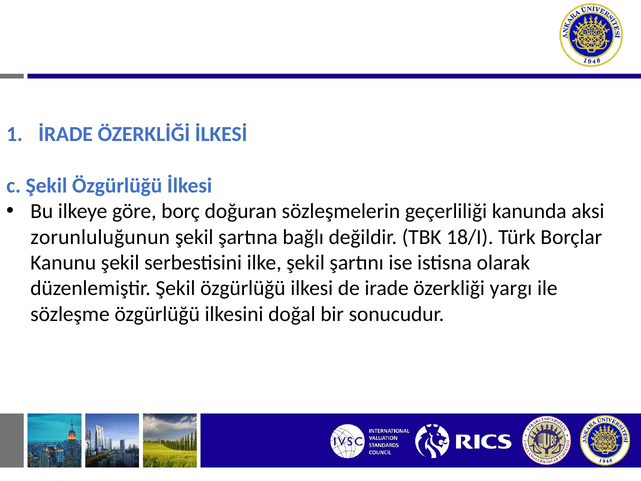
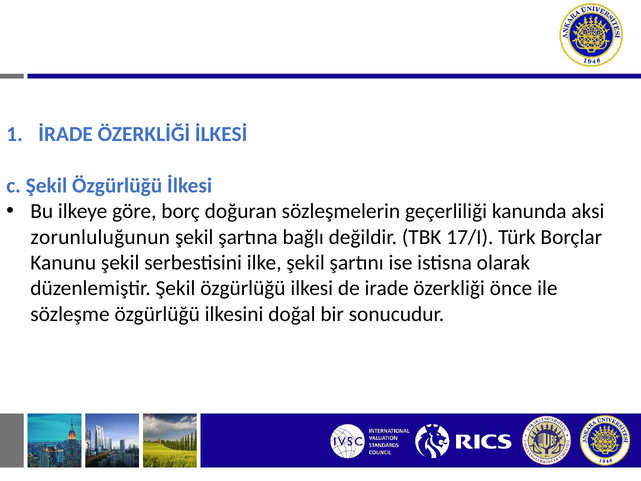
18/I: 18/I -> 17/I (470, 237)
yargı: yargı -> önce (511, 288)
